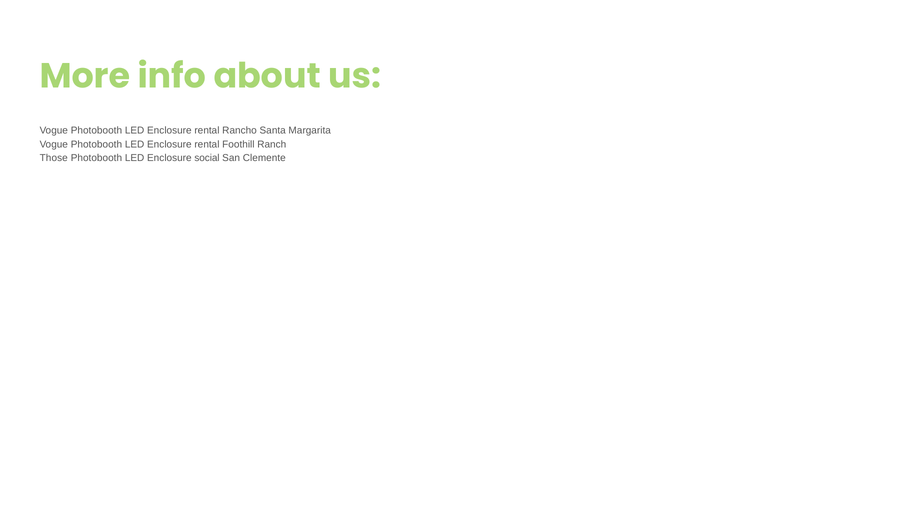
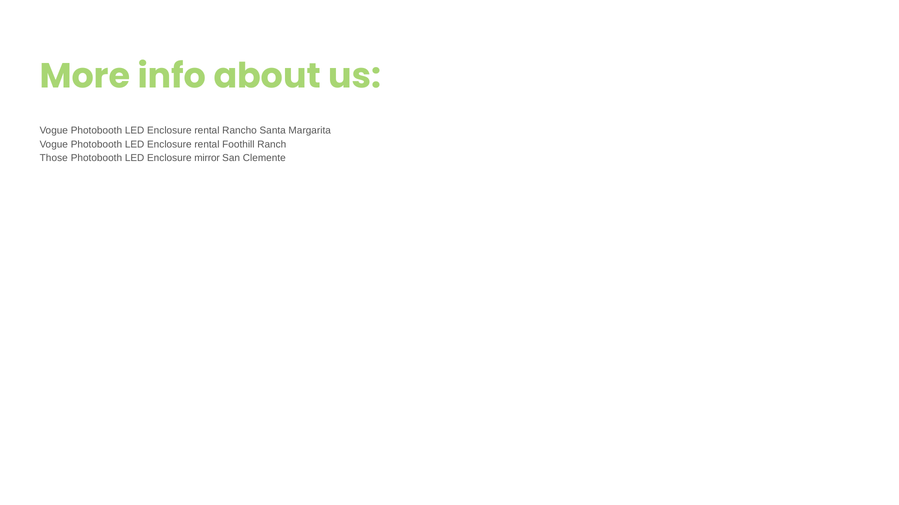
social: social -> mirror (207, 158)
